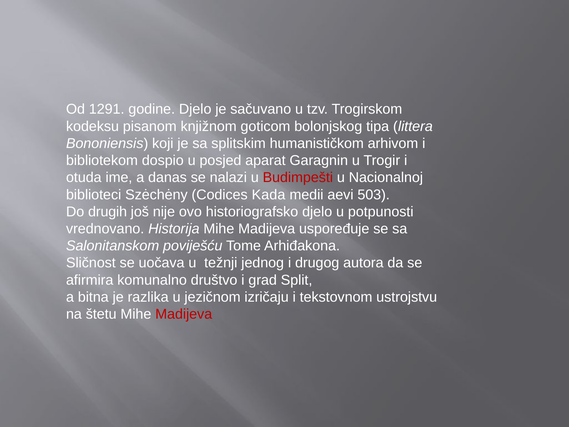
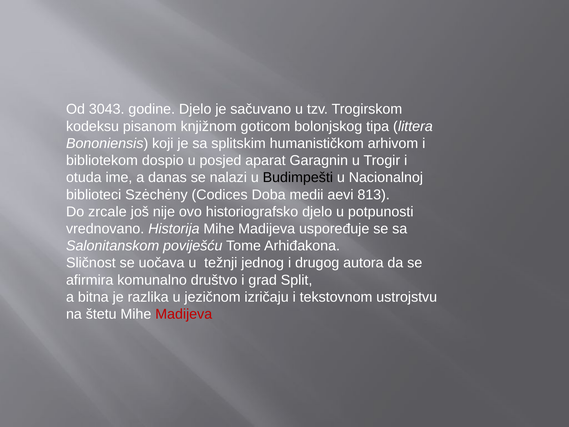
1291: 1291 -> 3043 (107, 109)
Budimpešti colour: red -> black (298, 177)
Kada: Kada -> Doba (269, 195)
503: 503 -> 813 (374, 195)
drugih: drugih -> zrcale (107, 212)
